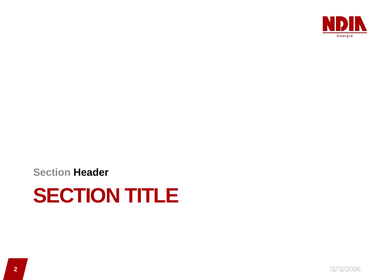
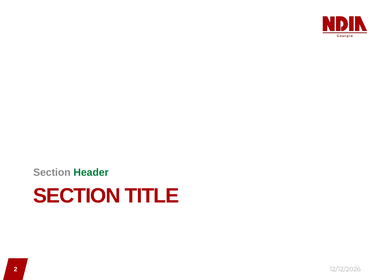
Header colour: black -> green (91, 172)
